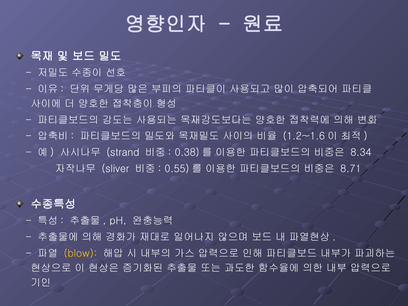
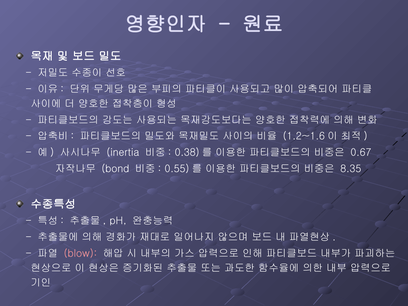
strand: strand -> inertia (123, 152)
8.34: 8.34 -> 0.67 (361, 152)
sliver: sliver -> bond (115, 169)
8.71: 8.71 -> 8.35 (351, 169)
blow colour: yellow -> pink (80, 253)
